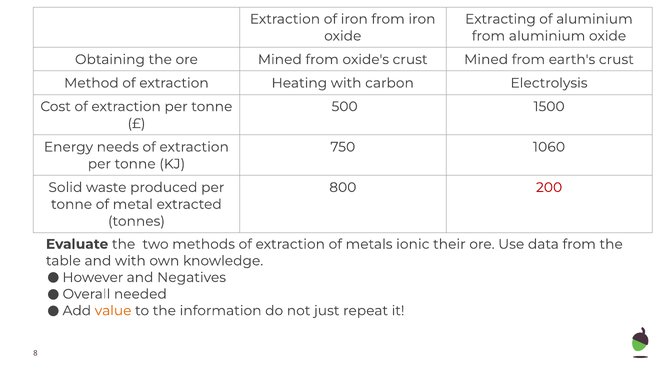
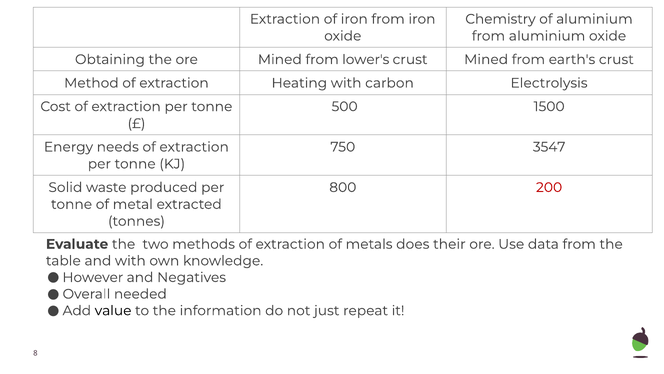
Extracting: Extracting -> Chemistry (500, 19)
oxide's: oxide's -> lower's (366, 59)
1060: 1060 -> 3547 (549, 147)
ionic: ionic -> does (413, 244)
value colour: orange -> black (113, 310)
